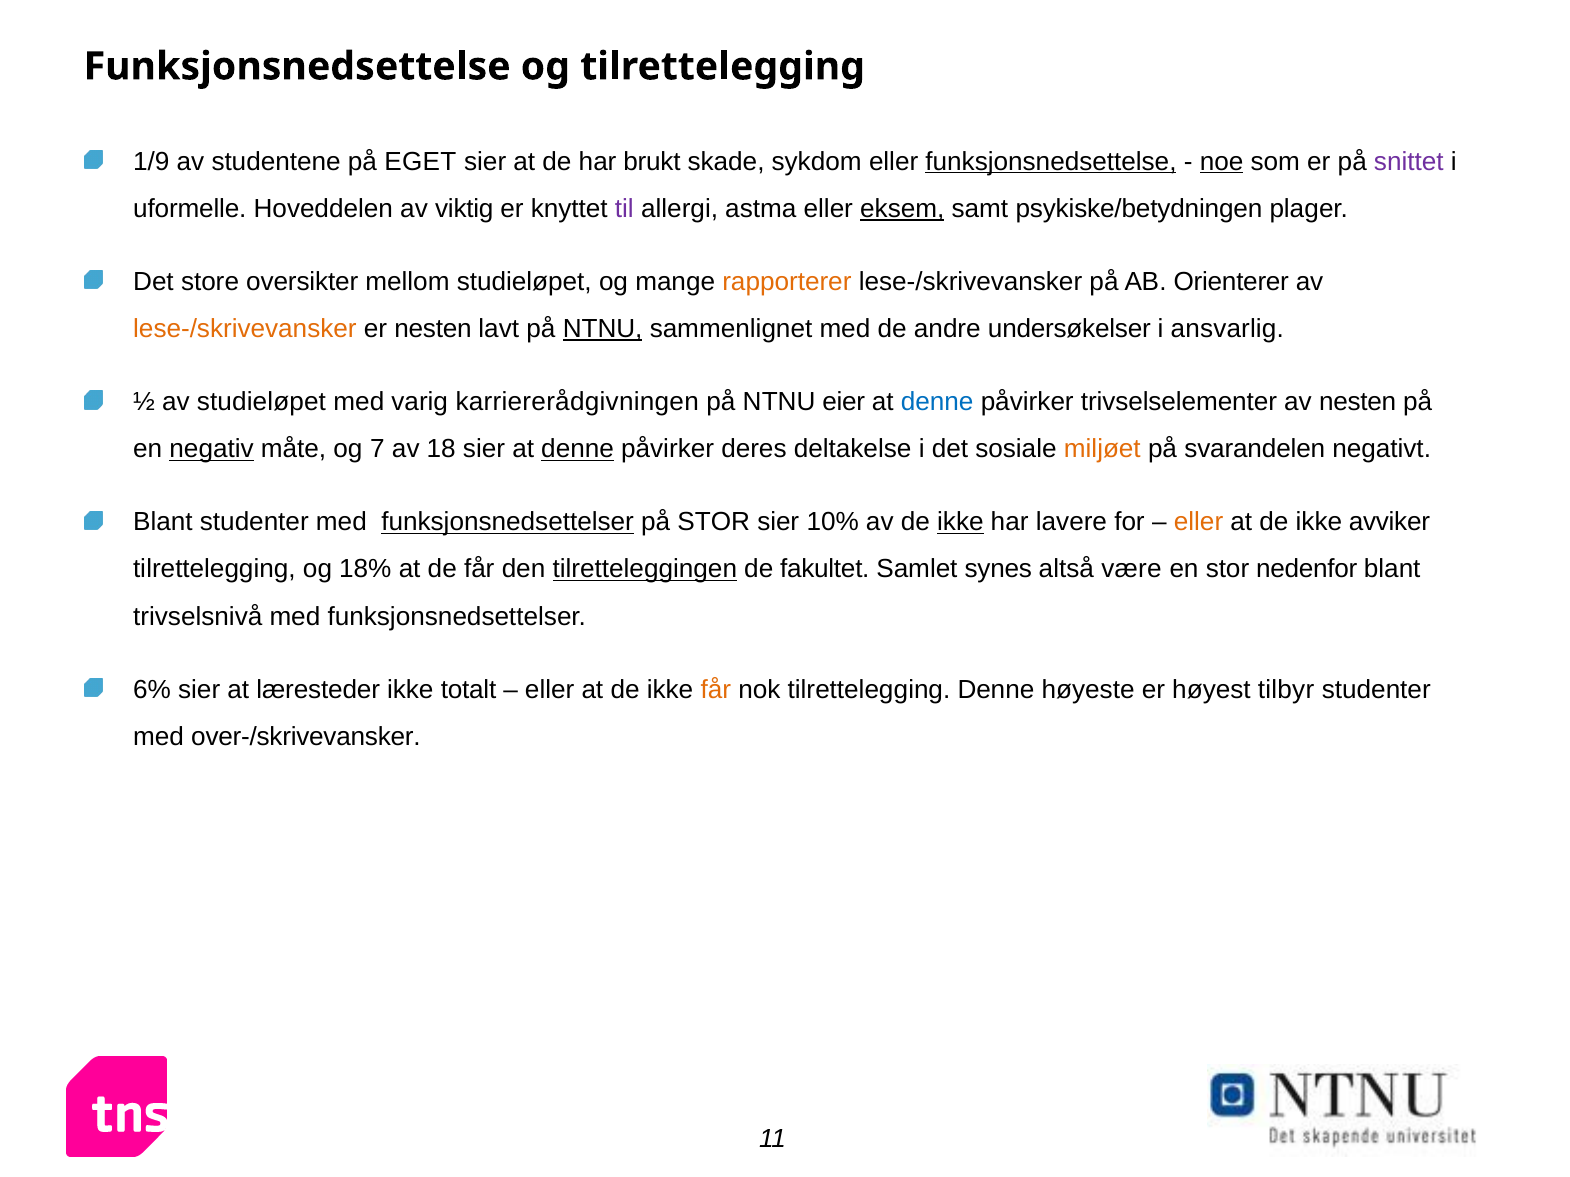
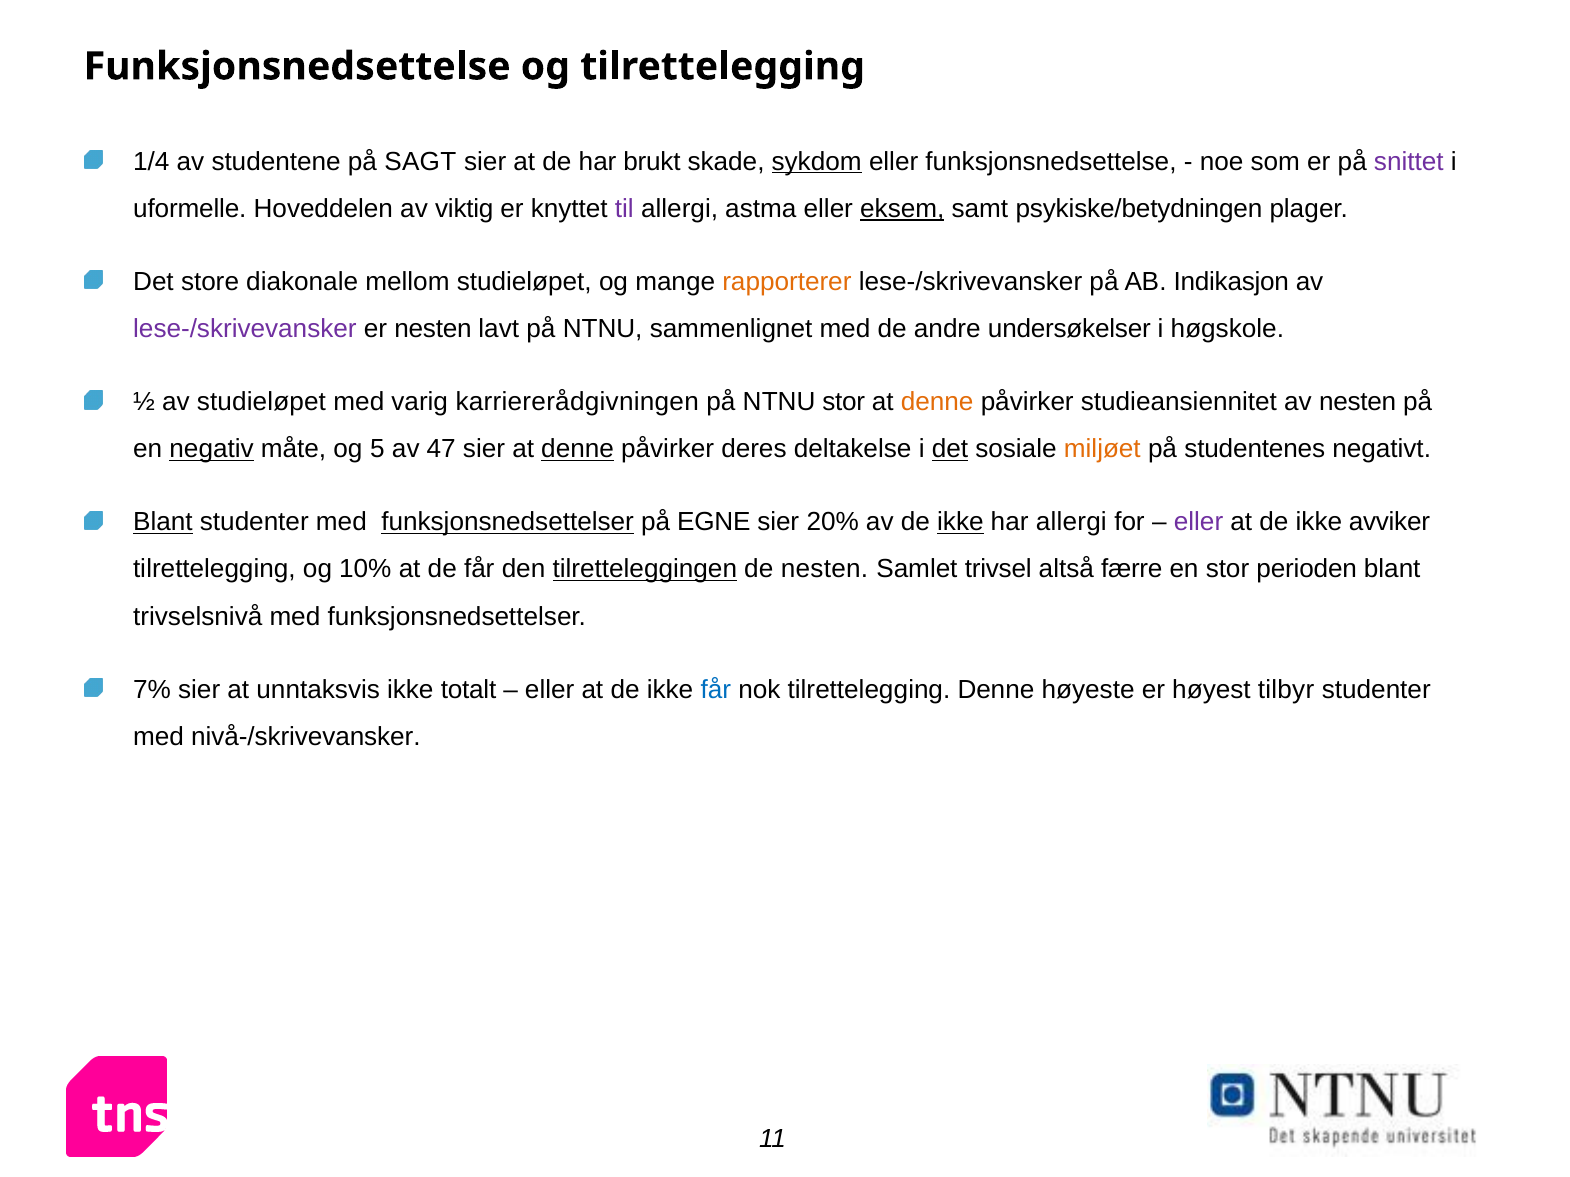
1/9: 1/9 -> 1/4 (151, 161)
EGET: EGET -> SAGT (420, 161)
sykdom underline: none -> present (817, 161)
funksjonsnedsettelse underline: present -> none (1051, 161)
noe underline: present -> none (1222, 161)
oversikter: oversikter -> diakonale (302, 282)
Orienterer: Orienterer -> Indikasjon (1231, 282)
lese-/skrivevansker colour: orange -> purple (245, 329)
NTNU underline: present -> none (603, 329)
ansvarlig: ansvarlig -> høgskole (1227, 329)
NTNU eier: eier -> stor (844, 402)
denne colour: blue -> orange (937, 402)
trivselselementer: trivselselementer -> studieansiennitet (1179, 402)
7: 7 -> 5 (378, 449)
18: 18 -> 47 (441, 449)
det underline: none -> present (950, 449)
svarandelen: svarandelen -> studentenes (1255, 449)
Blant underline: none -> present (163, 523)
på STOR: STOR -> EGNE (714, 523)
10%: 10% -> 20% (833, 523)
har lavere: lavere -> allergi (1071, 523)
eller colour: orange -> purple (1198, 523)
18%: 18% -> 10% (365, 570)
de fakultet: fakultet -> nesten (825, 570)
synes: synes -> trivsel (998, 570)
være: være -> færre (1132, 570)
nedenfor: nedenfor -> perioden (1307, 570)
6%: 6% -> 7% (152, 690)
læresteder: læresteder -> unntaksvis (318, 690)
får colour: orange -> blue (716, 690)
over-/skrivevansker: over-/skrivevansker -> nivå-/skrivevansker (306, 737)
